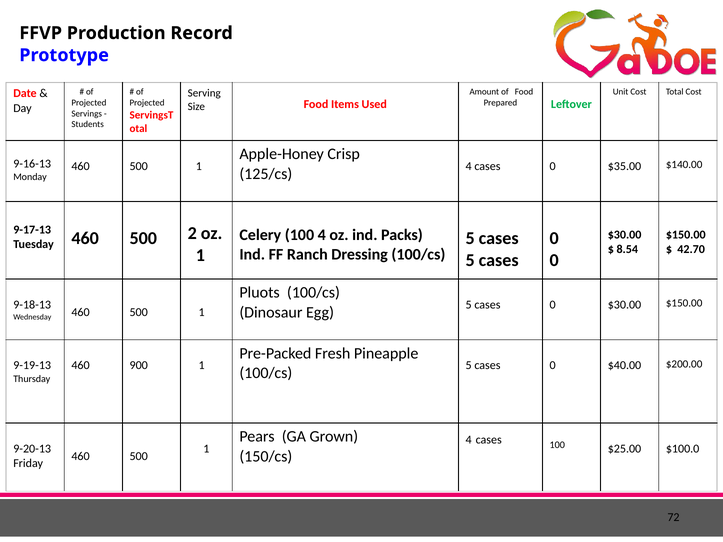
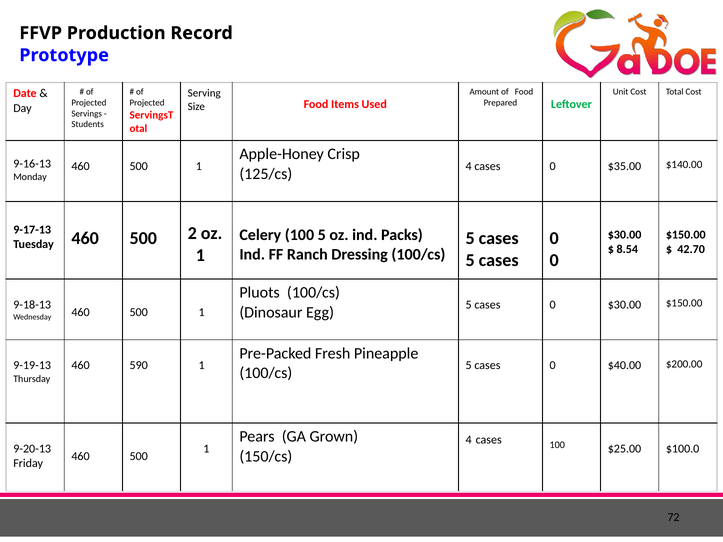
100 4: 4 -> 5 (322, 235)
900: 900 -> 590 (139, 366)
